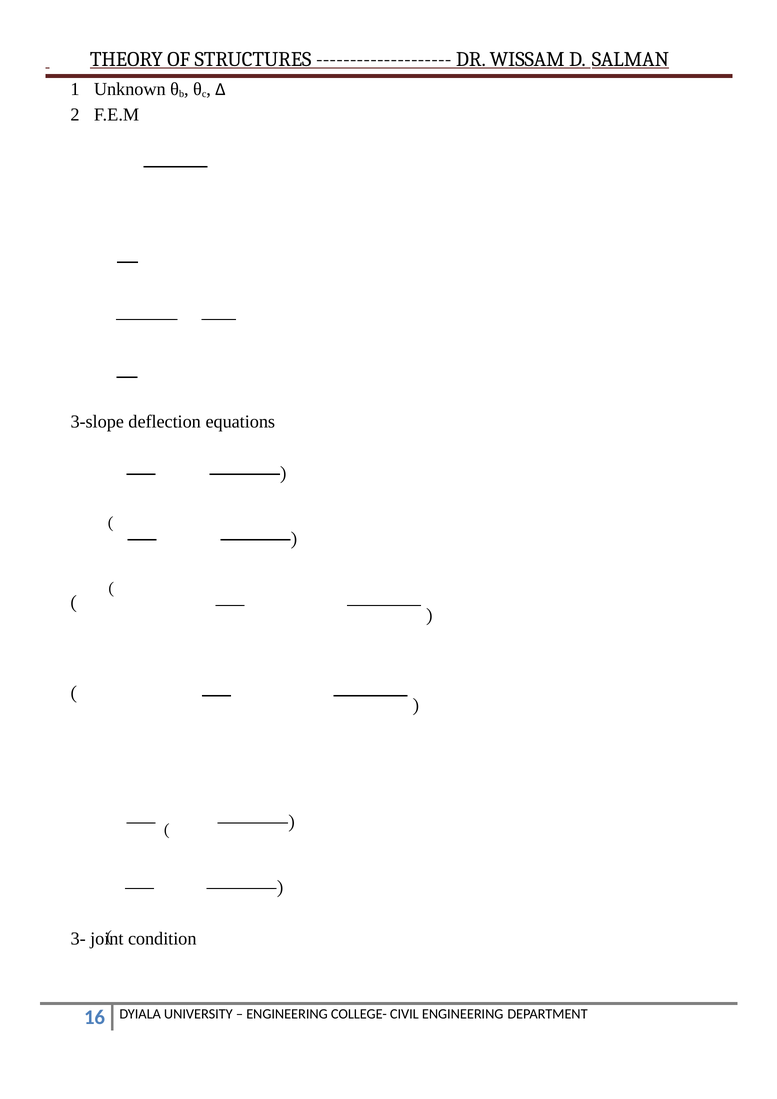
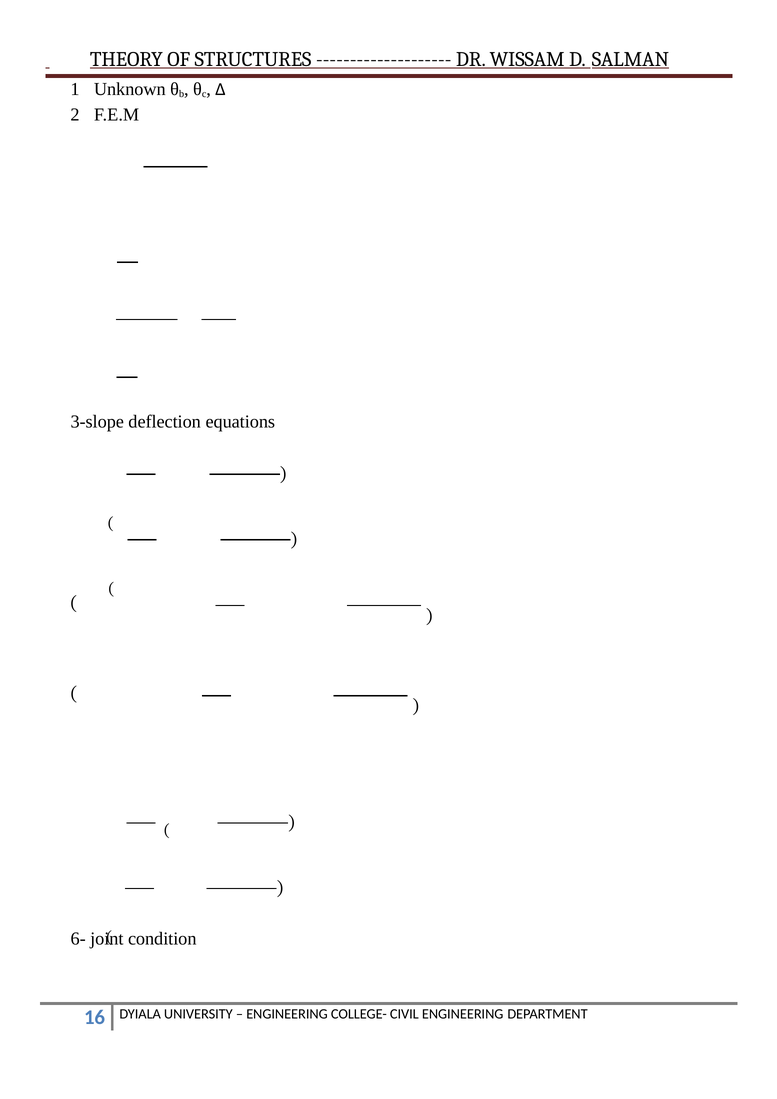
3-: 3- -> 6- (78, 939)
